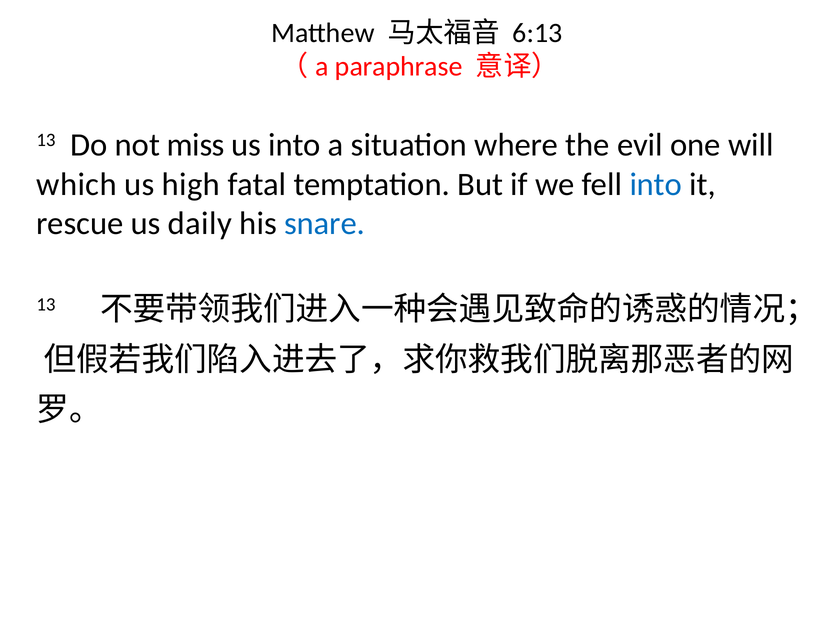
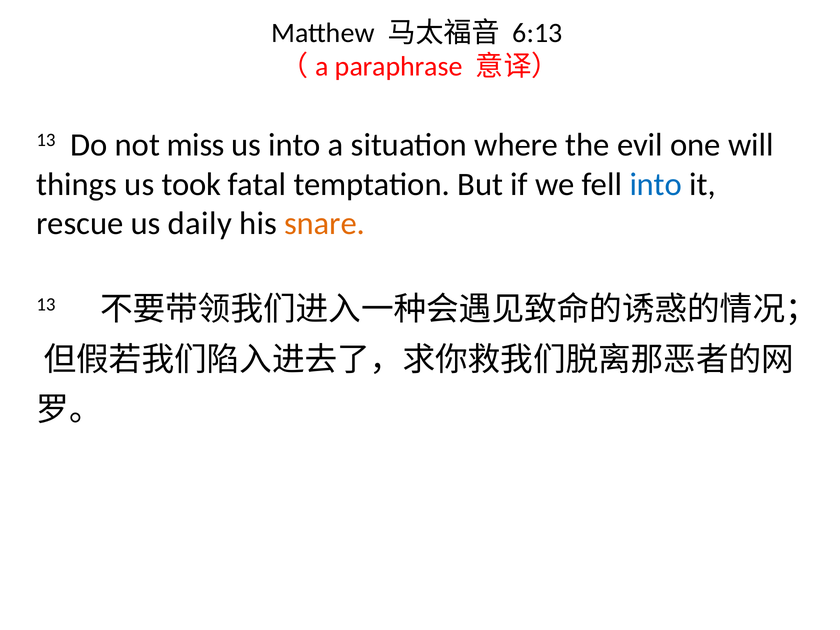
which: which -> things (77, 184)
high: high -> took (191, 184)
snare colour: blue -> orange (325, 224)
